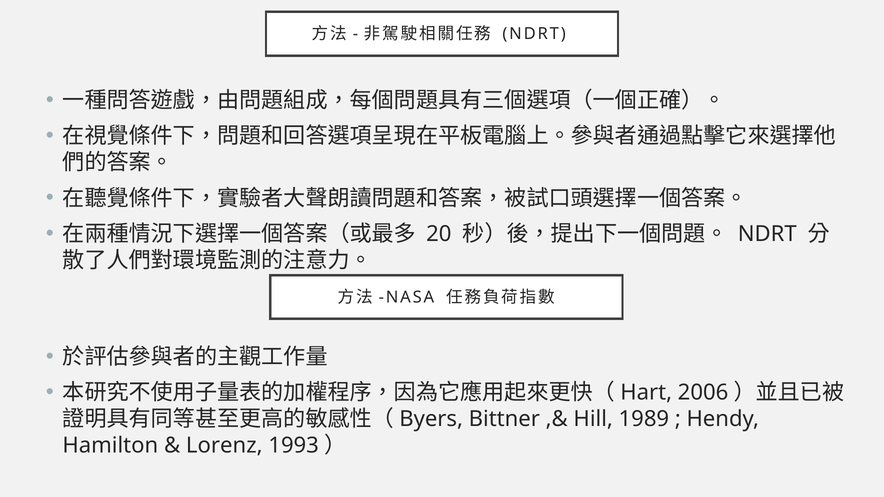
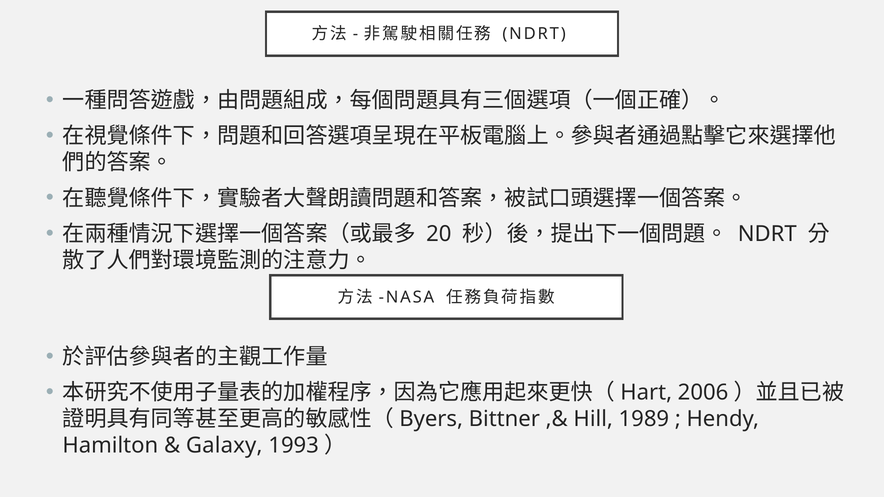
Lorenz: Lorenz -> Galaxy (224, 446)
